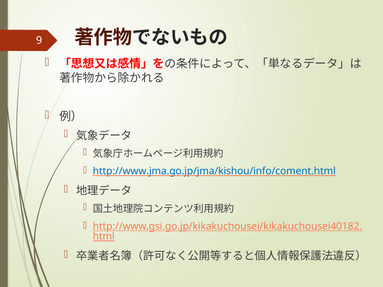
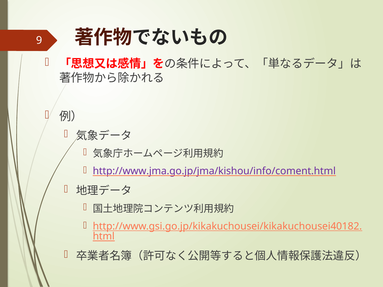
http://www.jma.go.jp/jma/kishou/info/coment.html colour: blue -> purple (214, 171)
